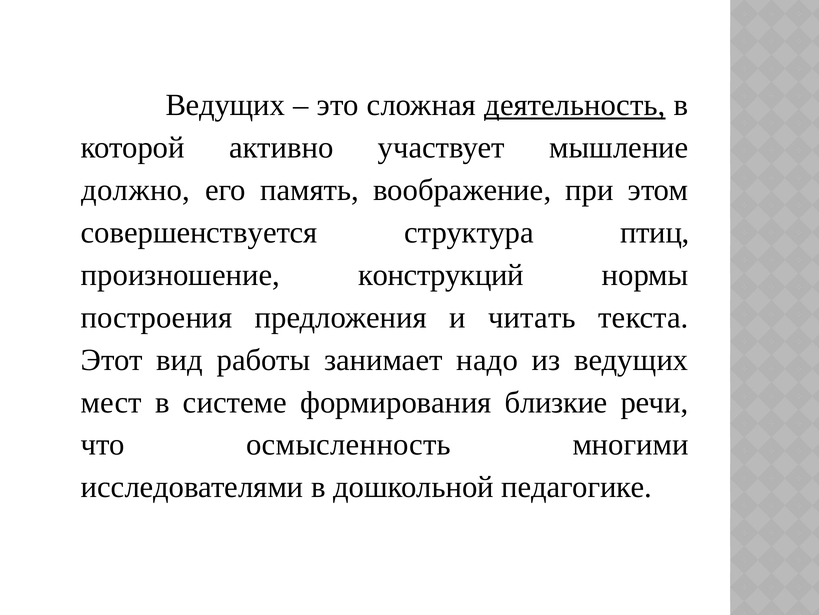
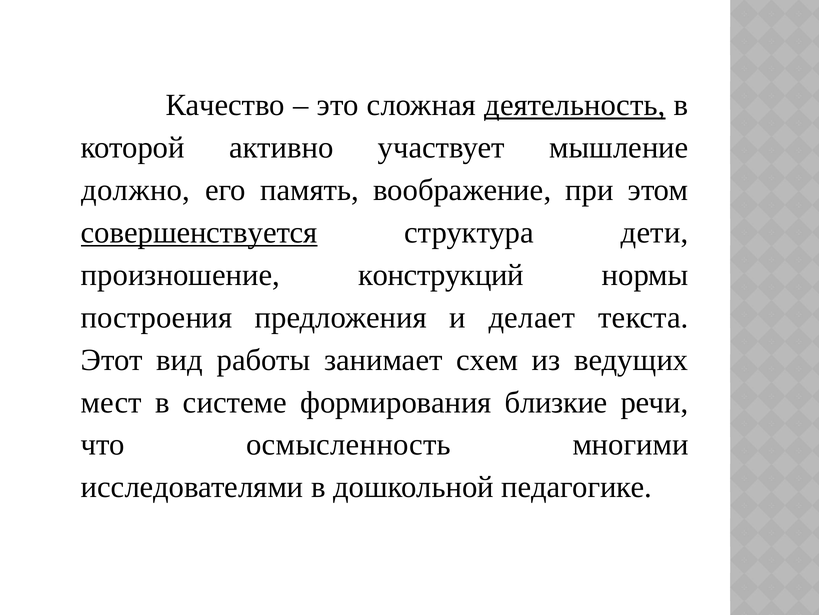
Ведущих: Ведущих -> Качество (225, 105)
совершенствуется underline: none -> present (199, 232)
птиц: птиц -> дети (655, 232)
читать: читать -> делает (532, 317)
надо: надо -> схем (487, 359)
